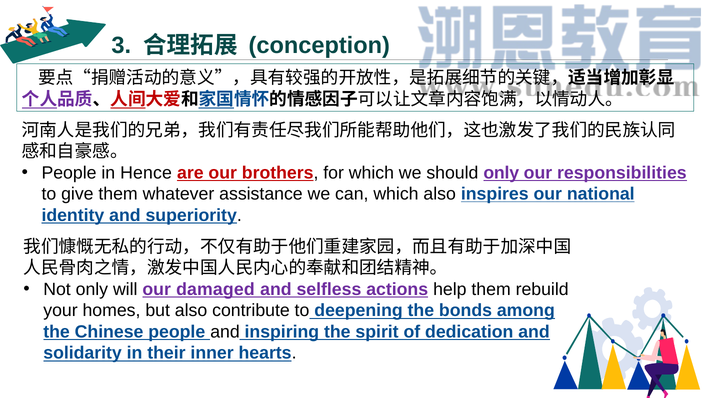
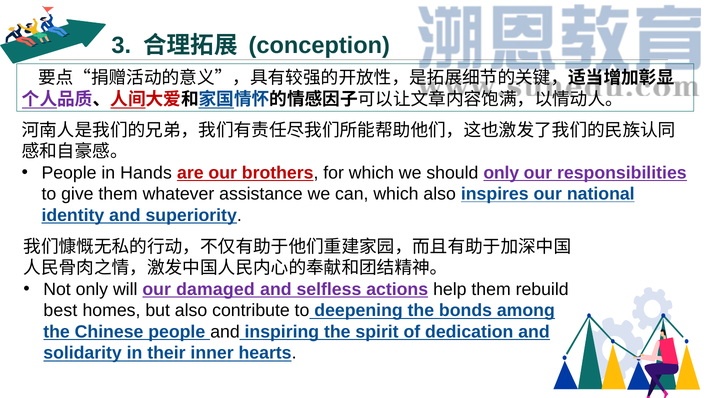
Hence: Hence -> Hands (146, 173)
your: your -> best (60, 310)
